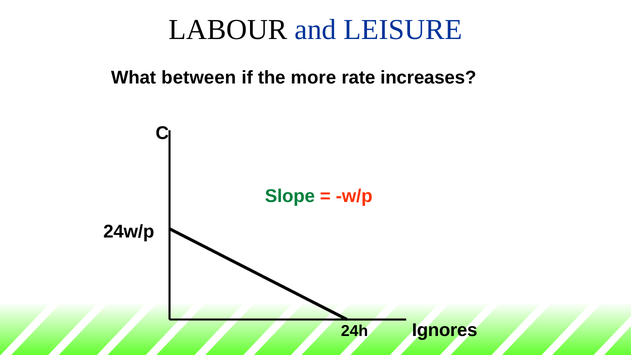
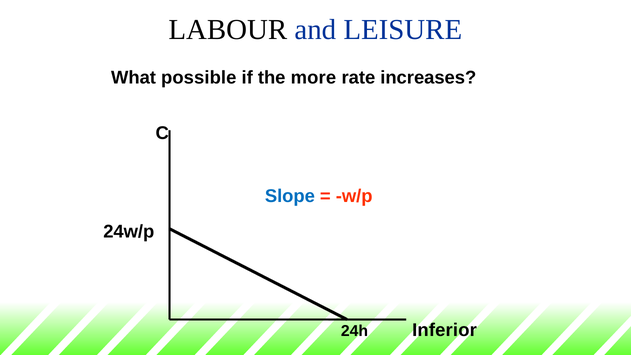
between: between -> possible (199, 78)
Slope colour: green -> blue (290, 196)
Ignores: Ignores -> Inferior (445, 330)
